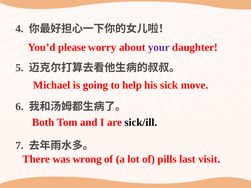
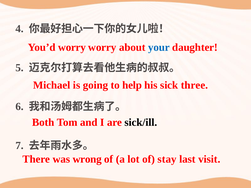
You’d please: please -> worry (72, 47)
your colour: purple -> blue (159, 47)
move: move -> three (194, 85)
pills: pills -> stay (167, 159)
